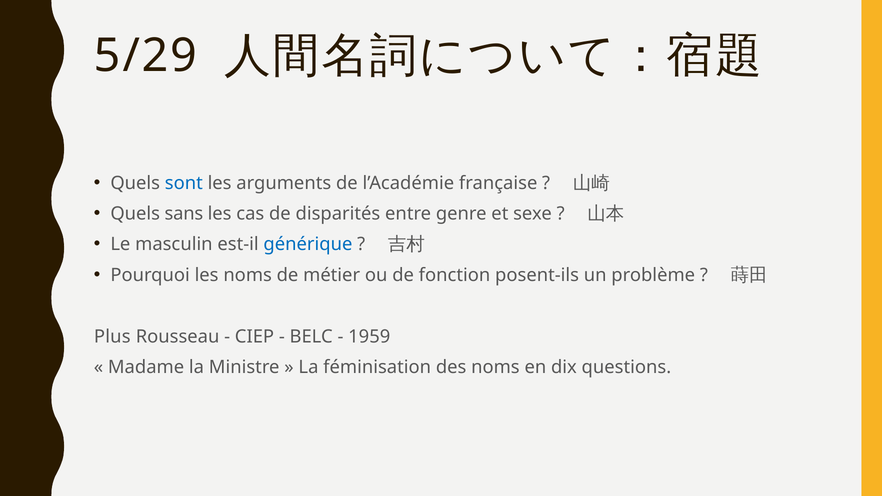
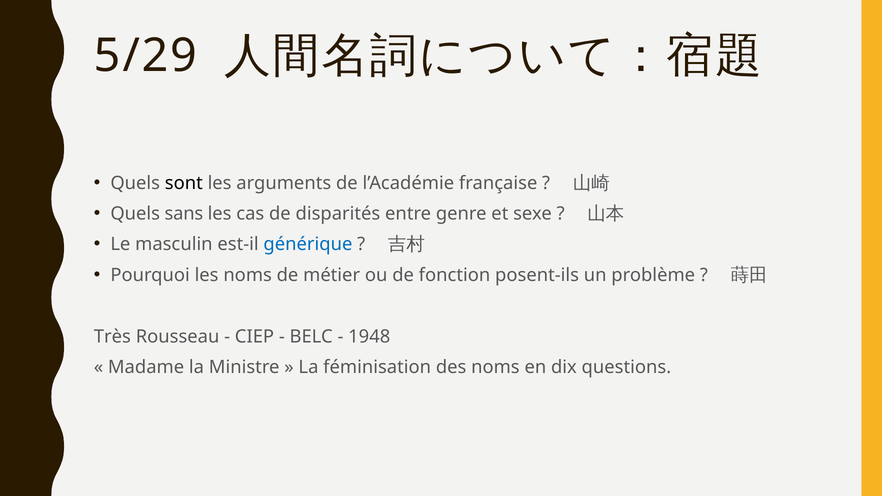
sont colour: blue -> black (184, 183)
Plus: Plus -> Très (112, 337)
1959: 1959 -> 1948 (369, 337)
